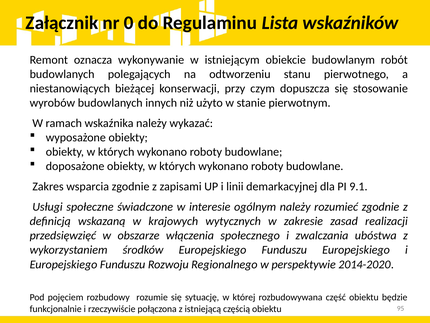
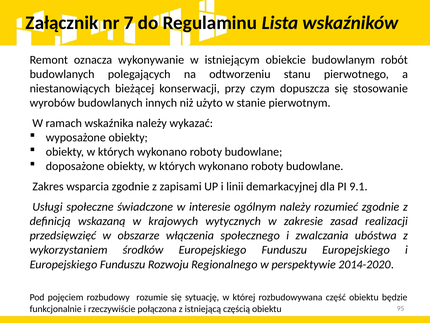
0: 0 -> 7 (129, 23)
